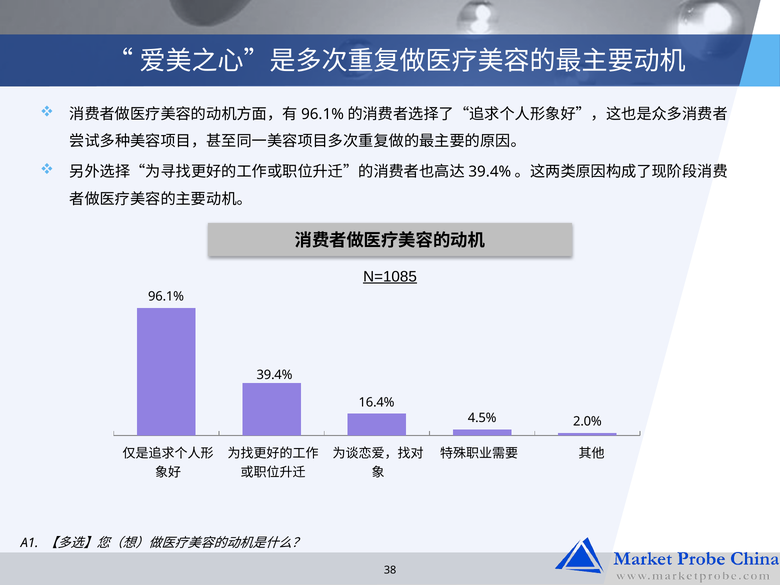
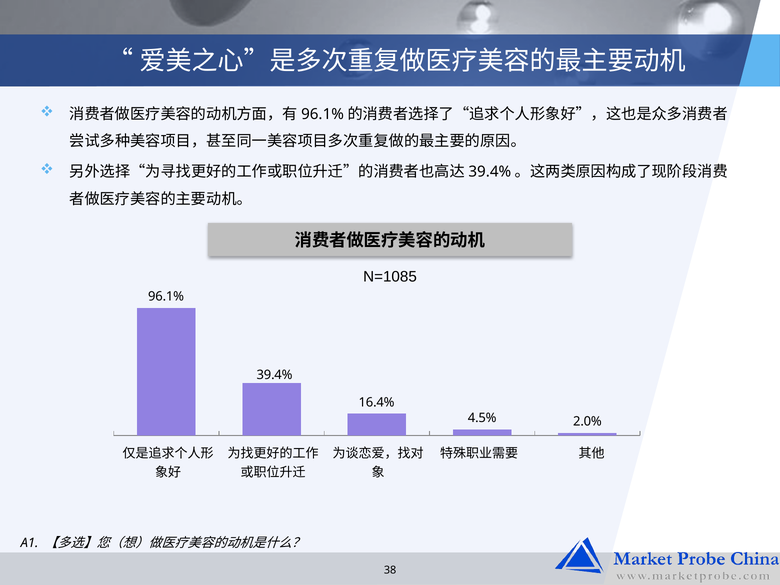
N=1085 underline: present -> none (390, 277)
